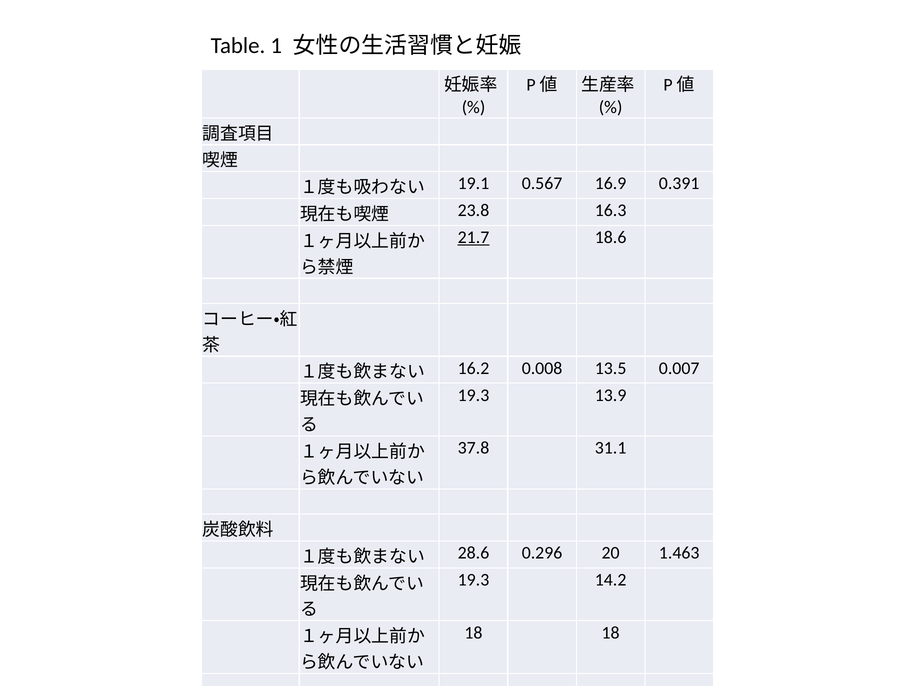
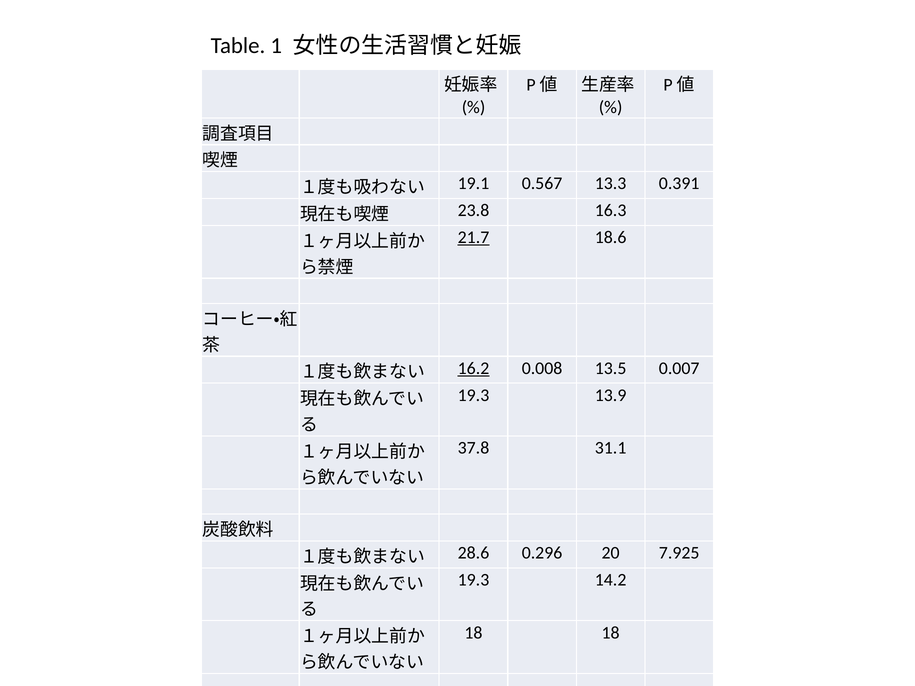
0.567 16.9: 16.9 -> 13.3 (611, 184)
16.2 underline: none -> present (473, 368)
1.463: 1.463 -> 7.925 (679, 553)
